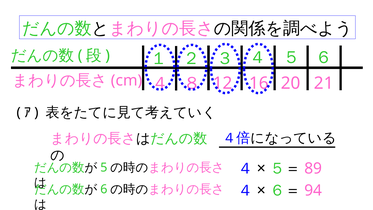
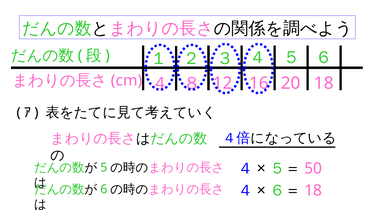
20 21: 21 -> 18 (324, 83)
89: 89 -> 50 (313, 168)
94: 94 -> 18 (313, 190)
